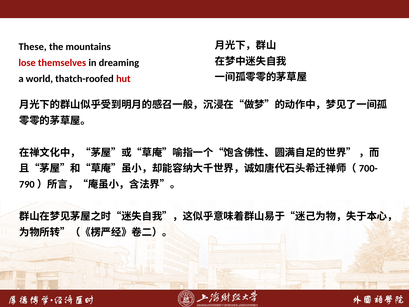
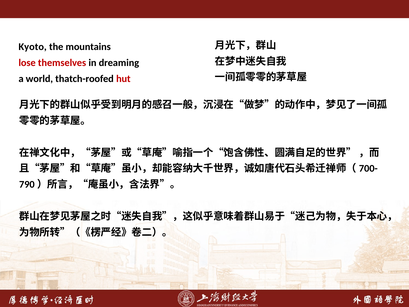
These: These -> Kyoto (33, 47)
